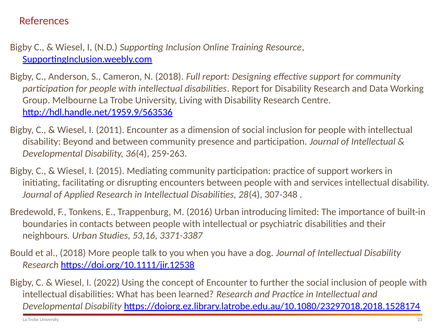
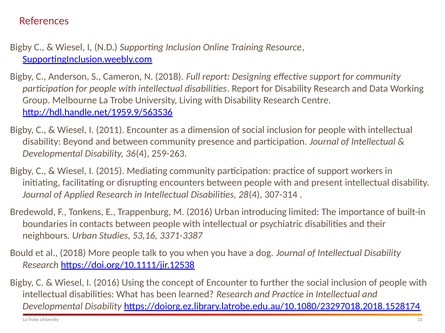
services: services -> present (327, 183)
307-348: 307-348 -> 307-314 (281, 195)
I 2022: 2022 -> 2016 (107, 283)
